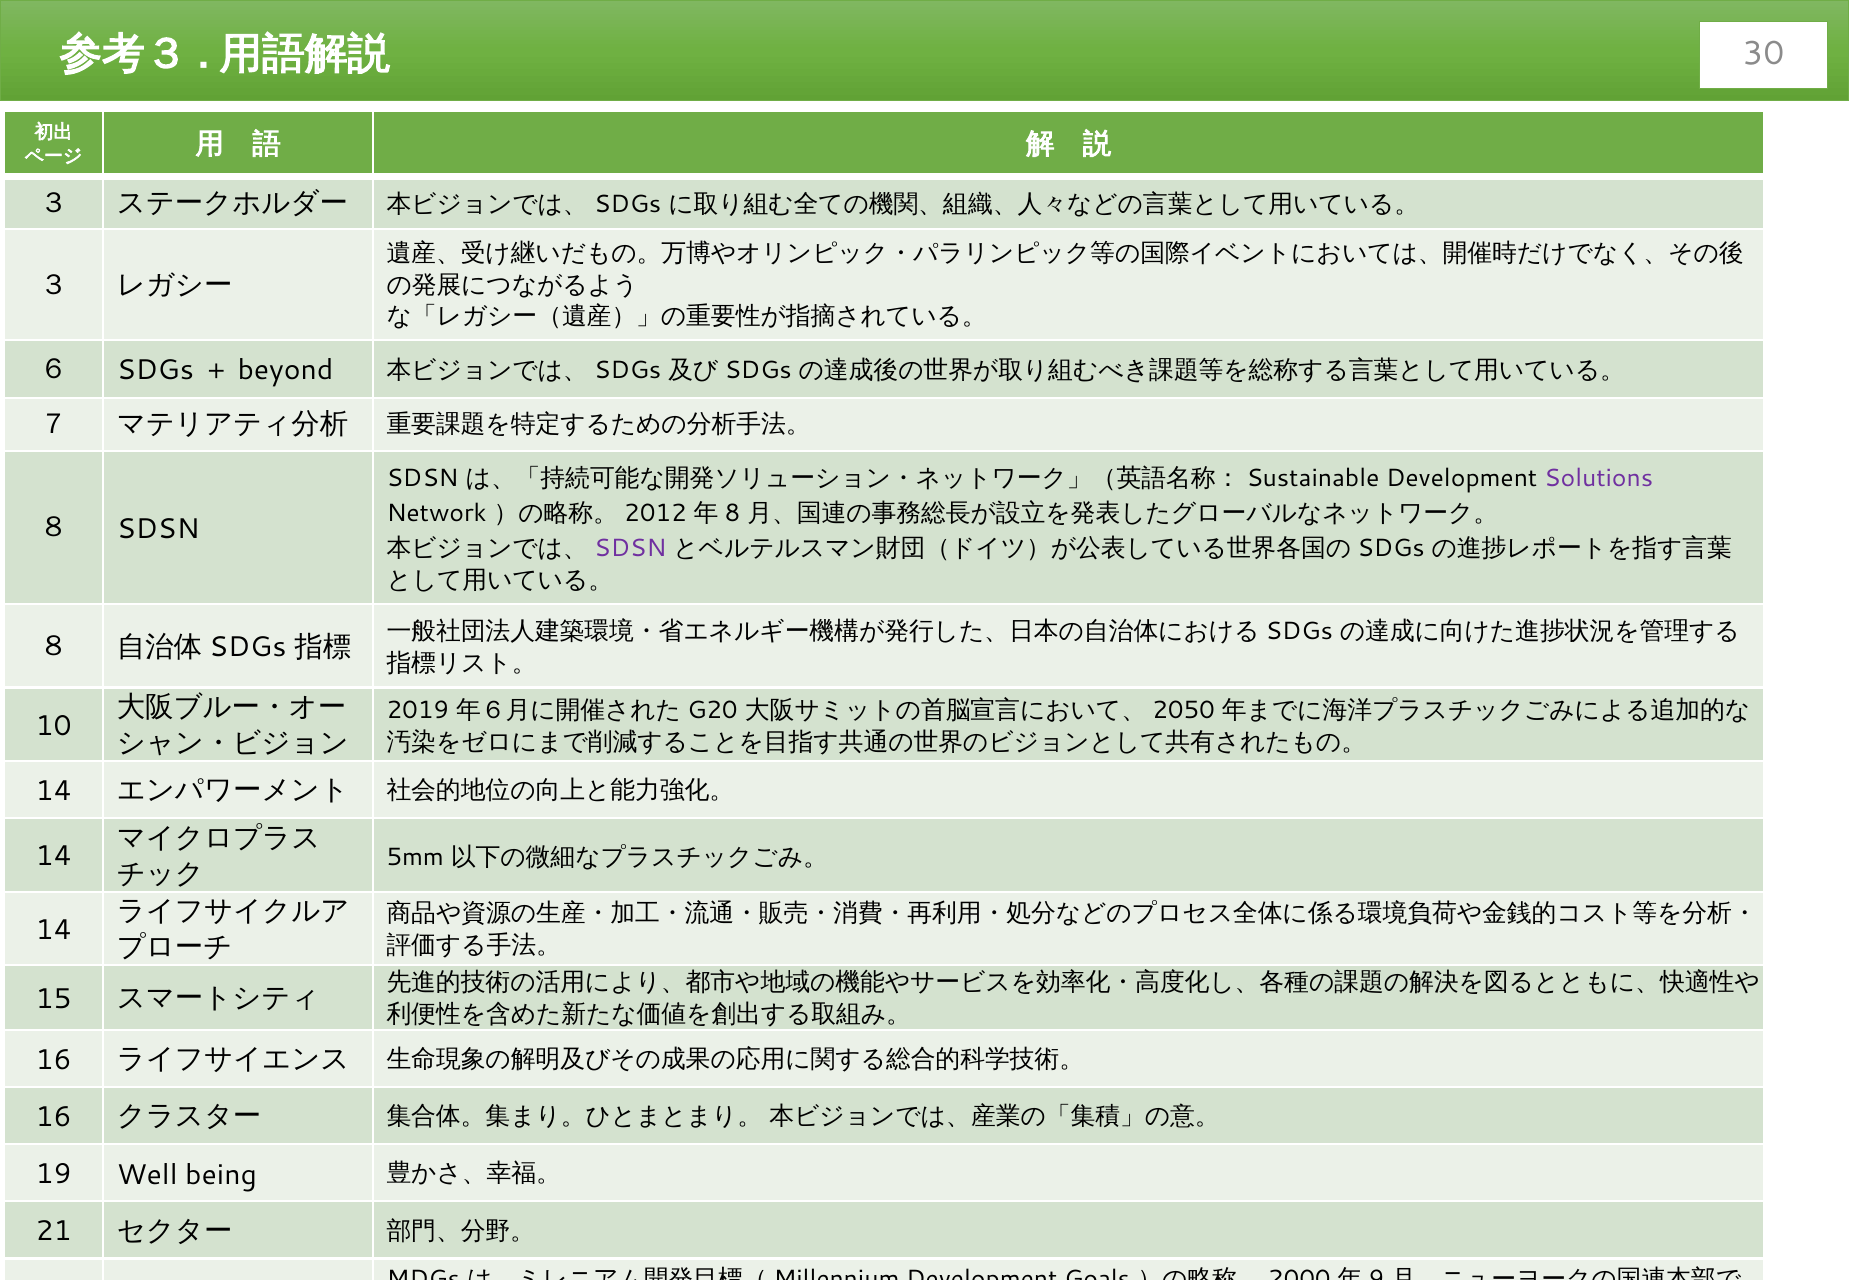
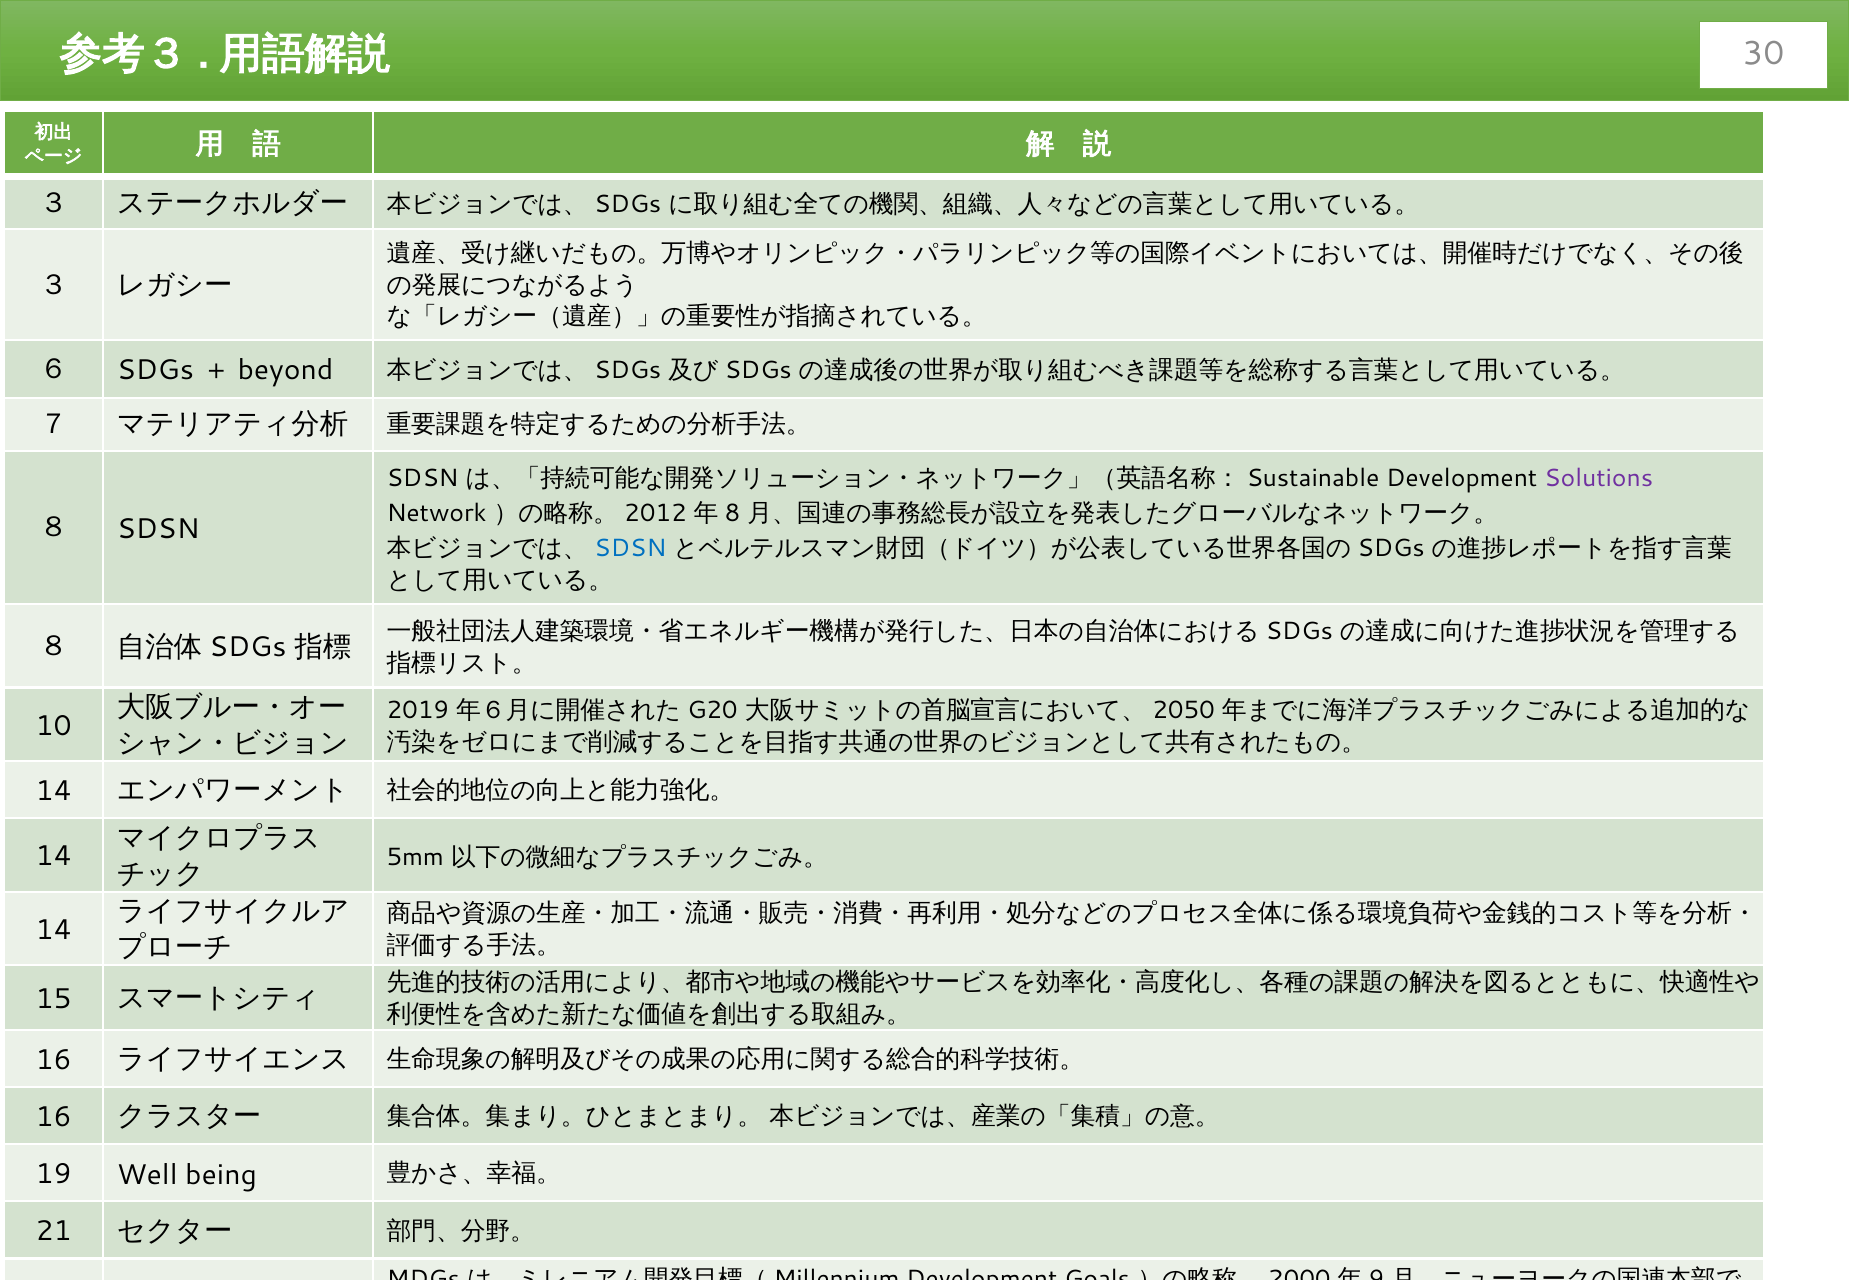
SDSN colour: purple -> blue (630, 548)
